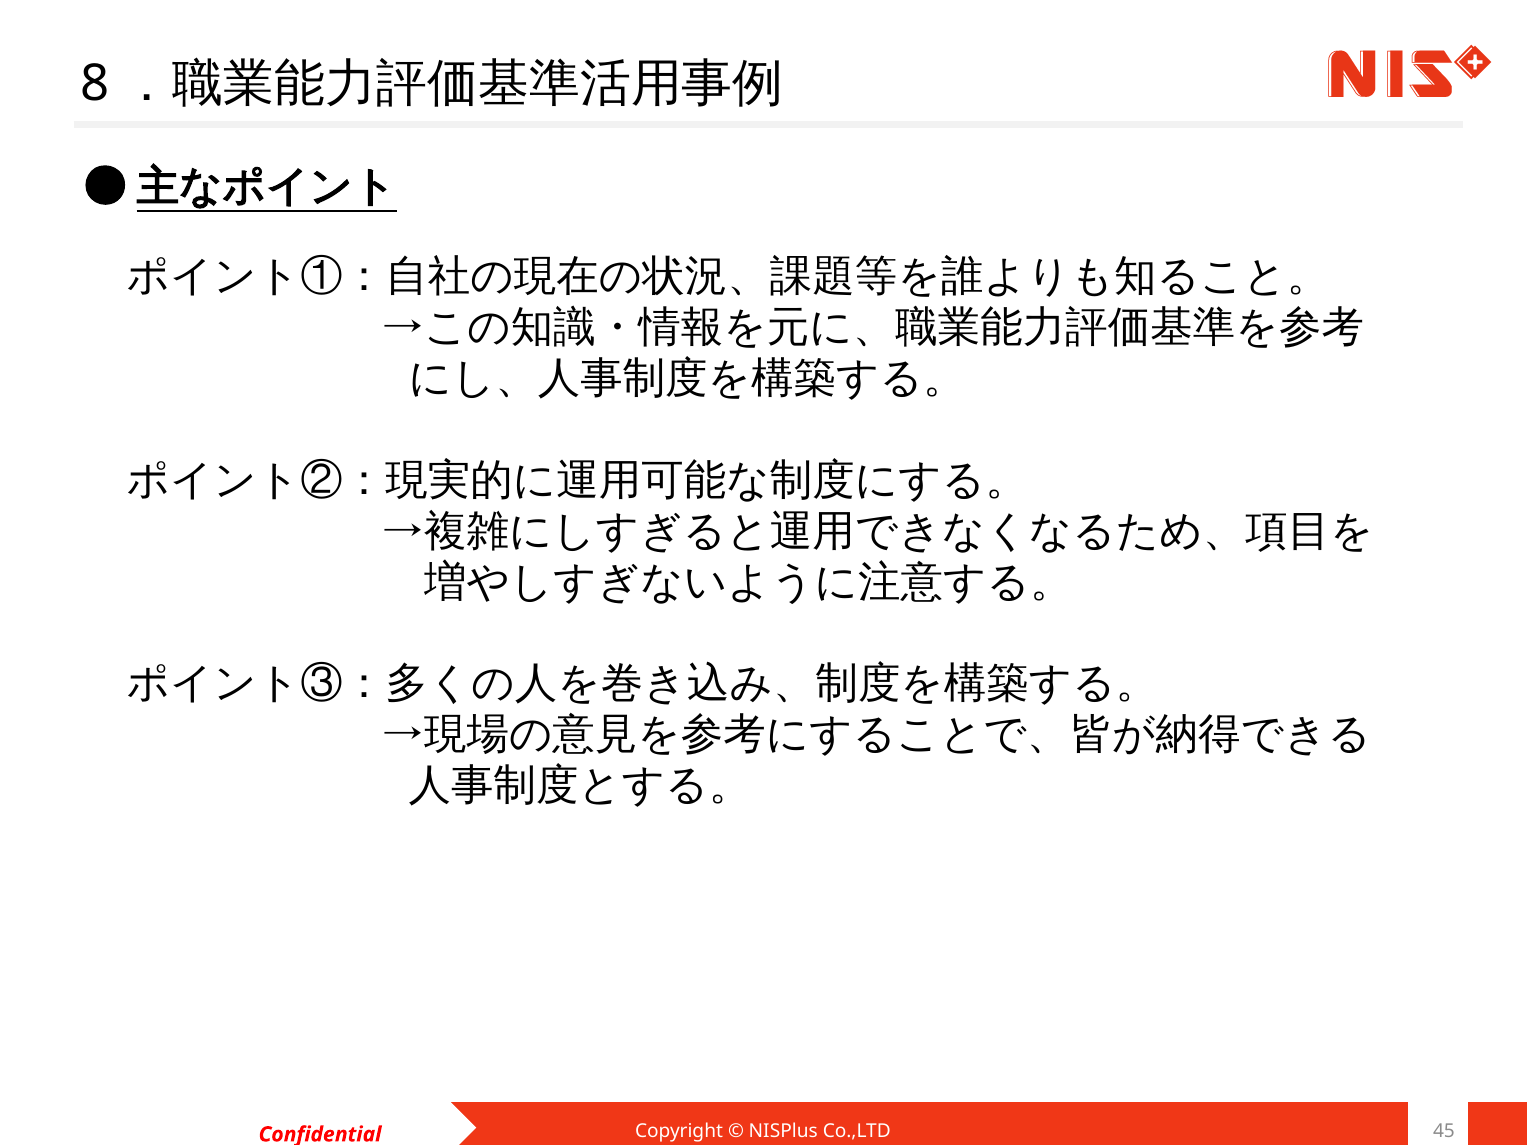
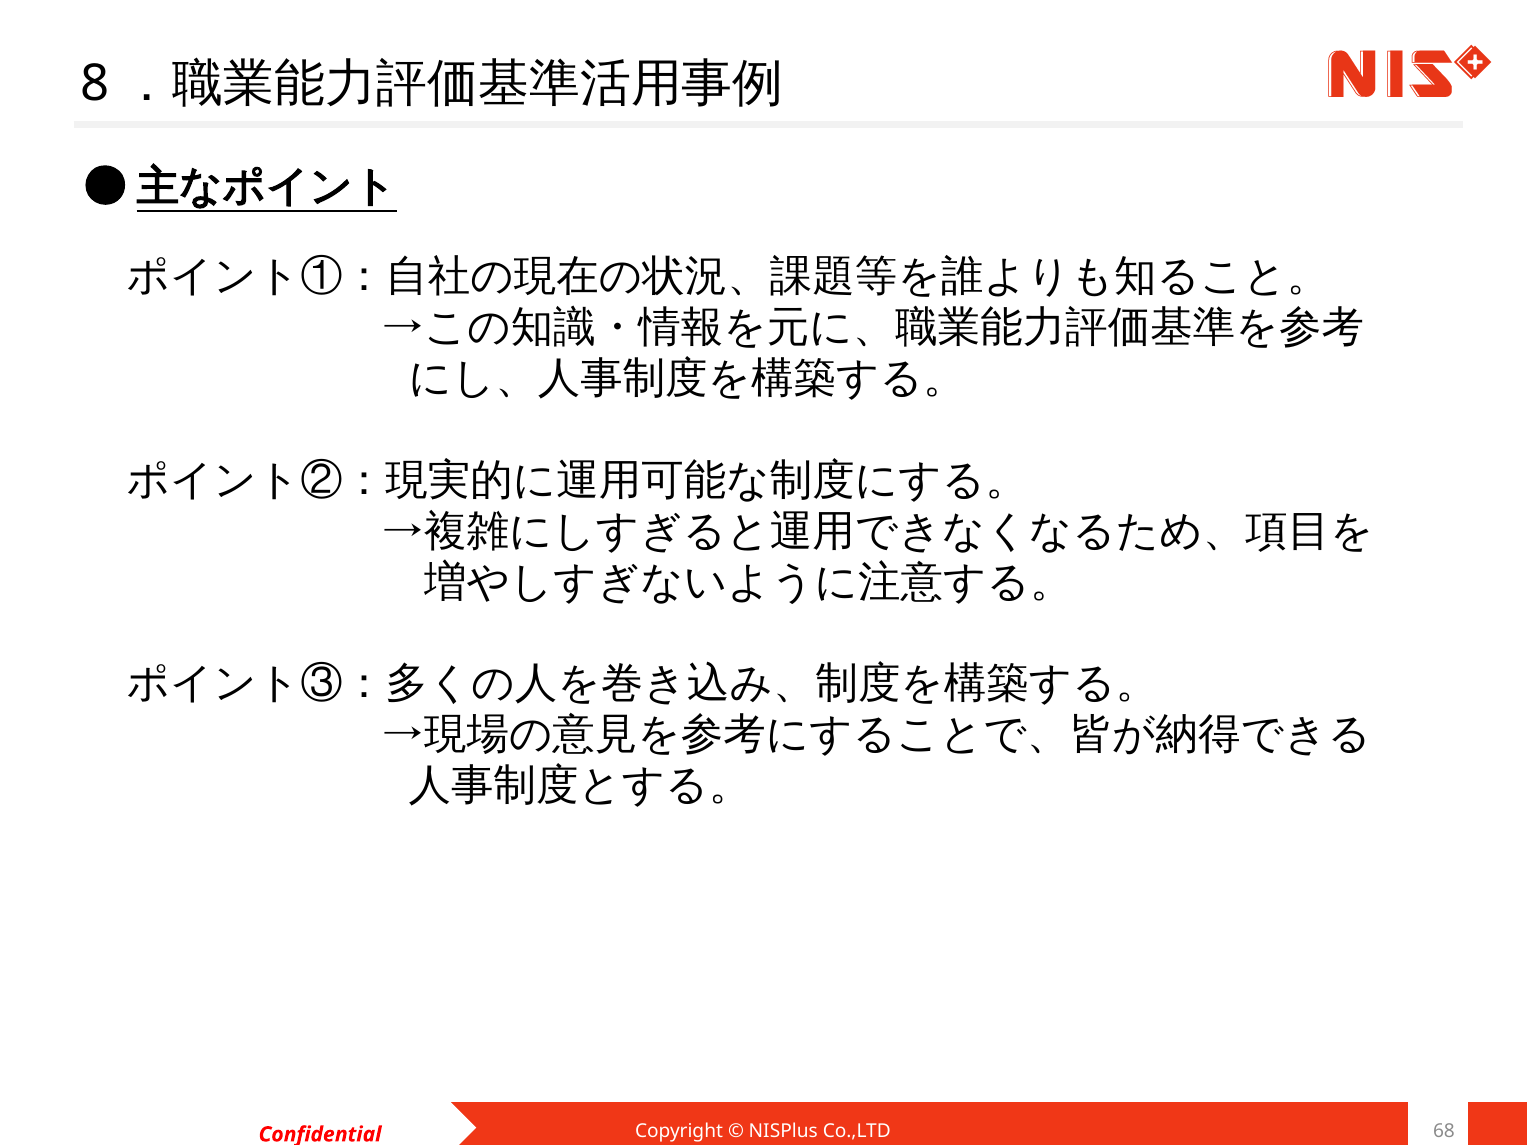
45: 45 -> 68 (1444, 1131)
